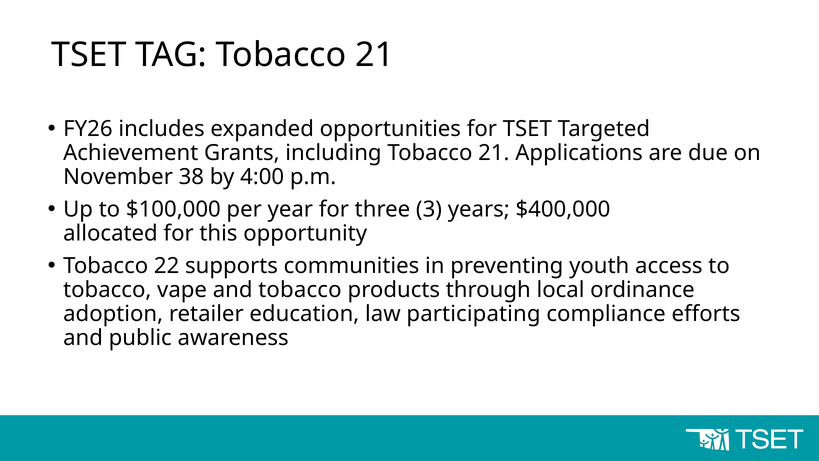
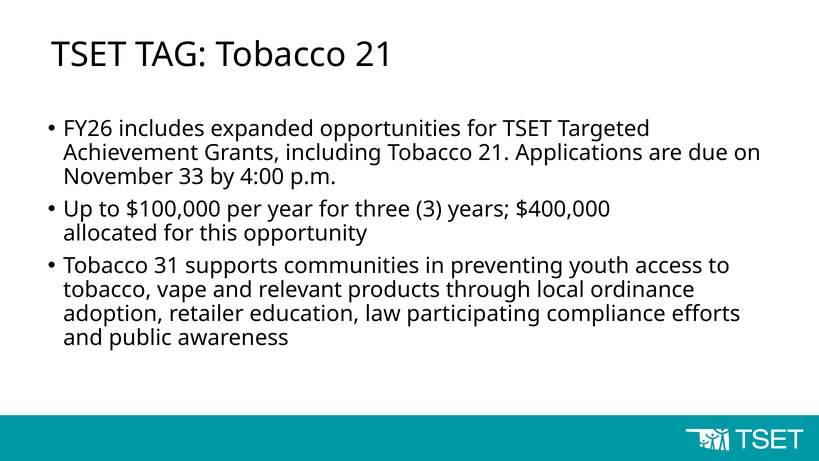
38: 38 -> 33 (191, 177)
22: 22 -> 31 (167, 266)
and tobacco: tobacco -> relevant (300, 290)
